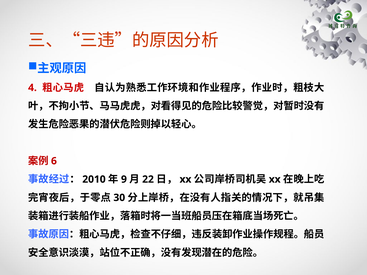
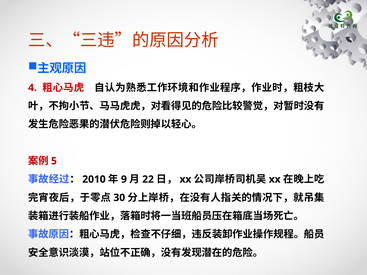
6: 6 -> 5 (54, 161)
